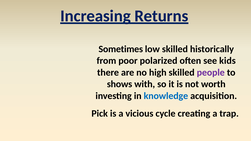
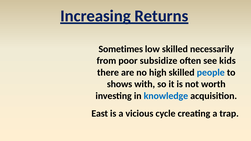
historically: historically -> necessarily (212, 49)
polarized: polarized -> subsidize (159, 61)
people colour: purple -> blue (211, 73)
Pick: Pick -> East (100, 114)
